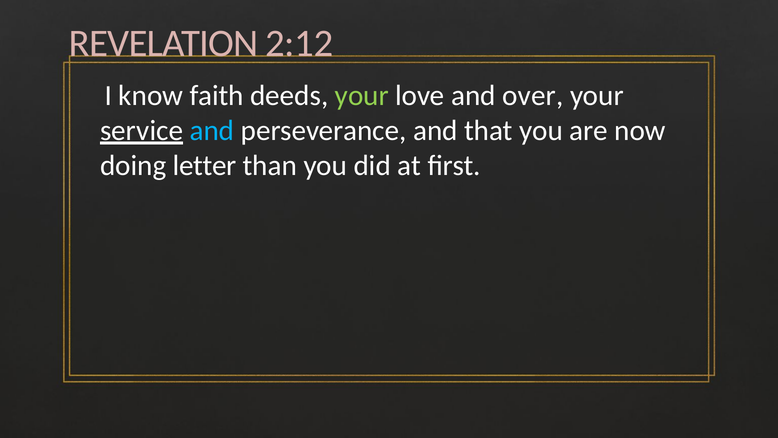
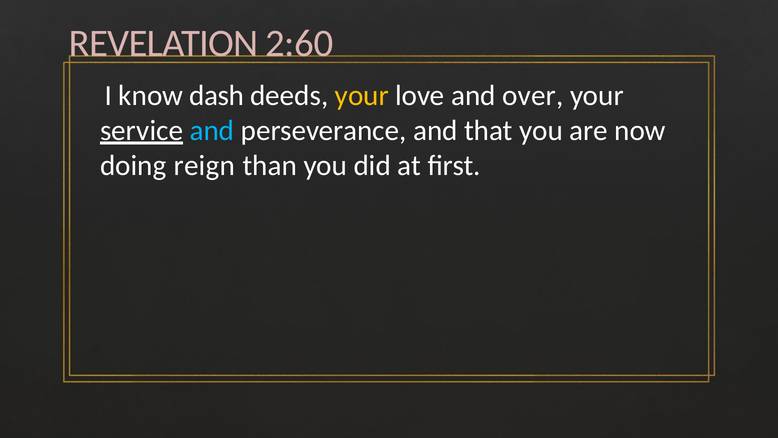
2:12: 2:12 -> 2:60 (299, 44)
faith: faith -> dash (217, 95)
your colour: light green -> yellow (362, 95)
letter: letter -> reign (204, 165)
